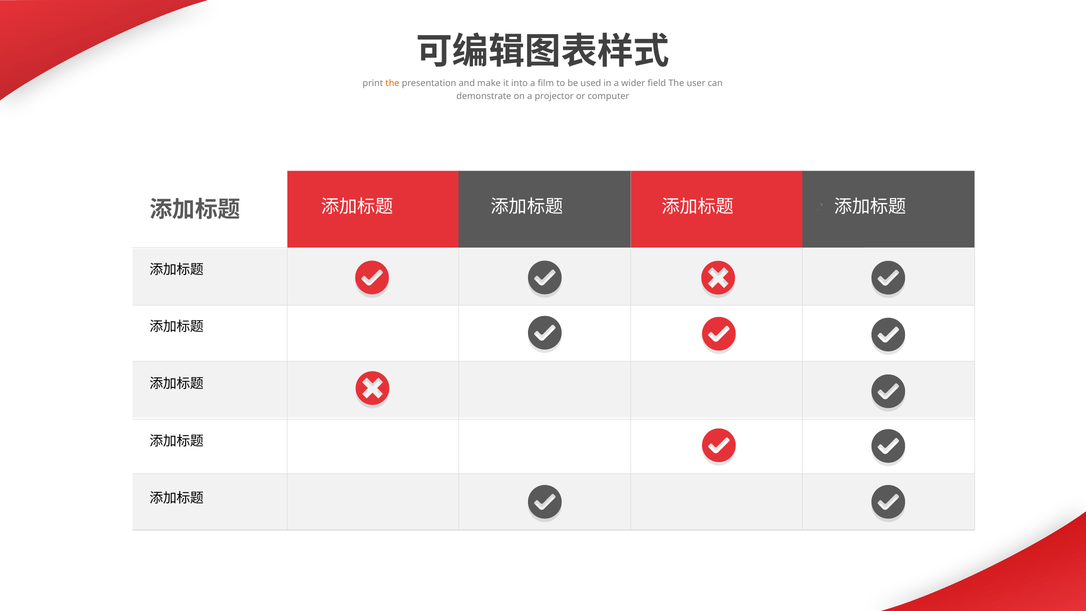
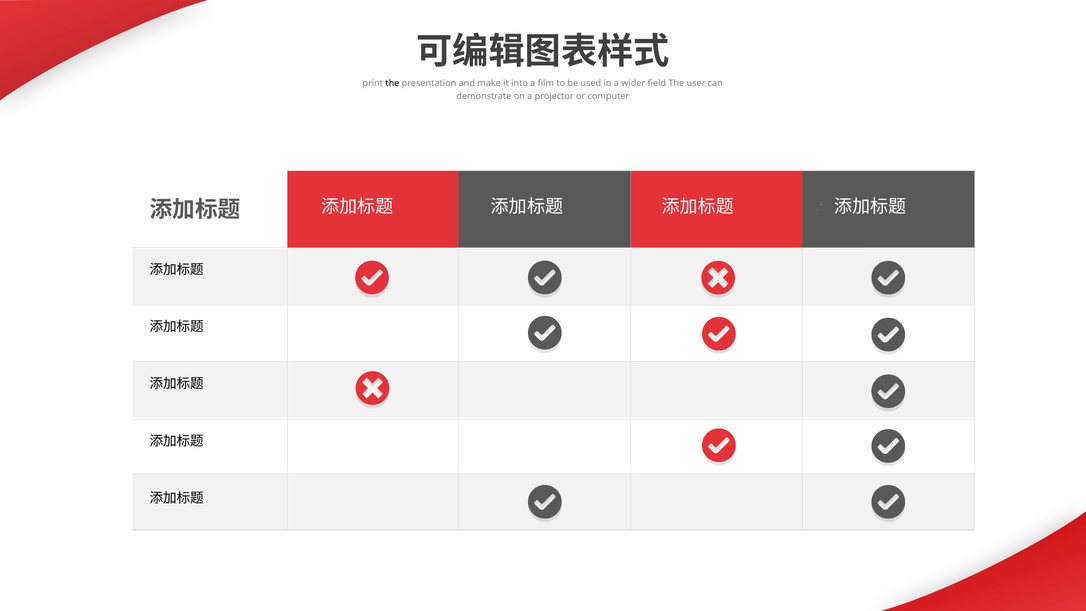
the colour: orange -> black (392, 83)
